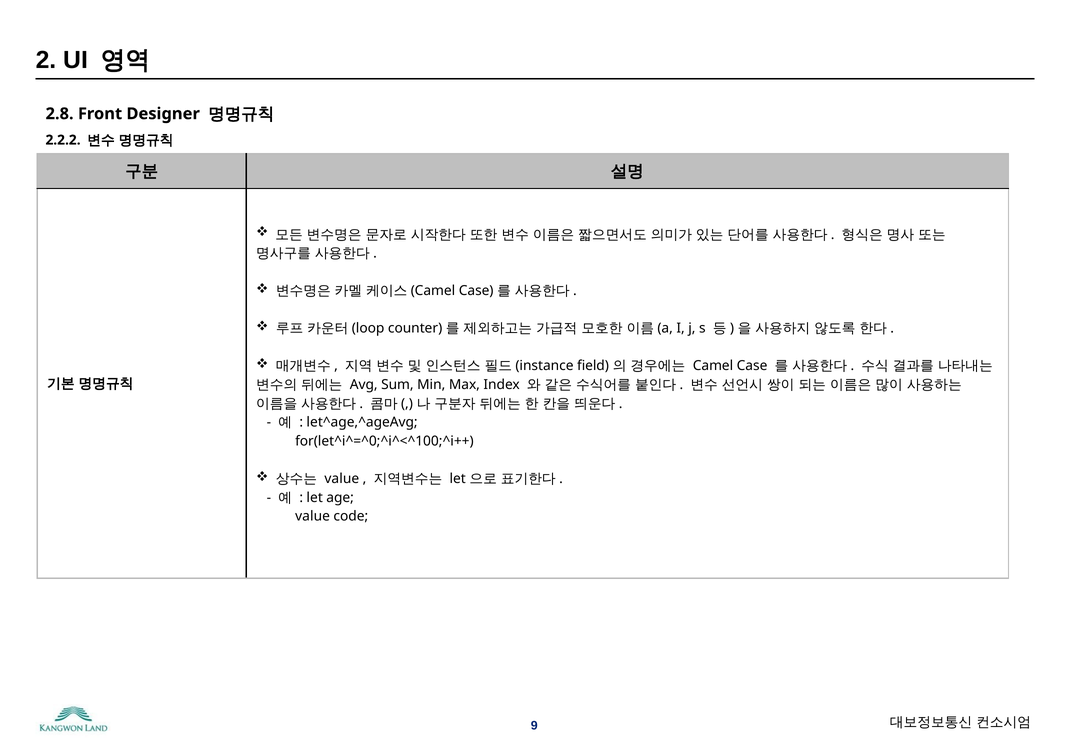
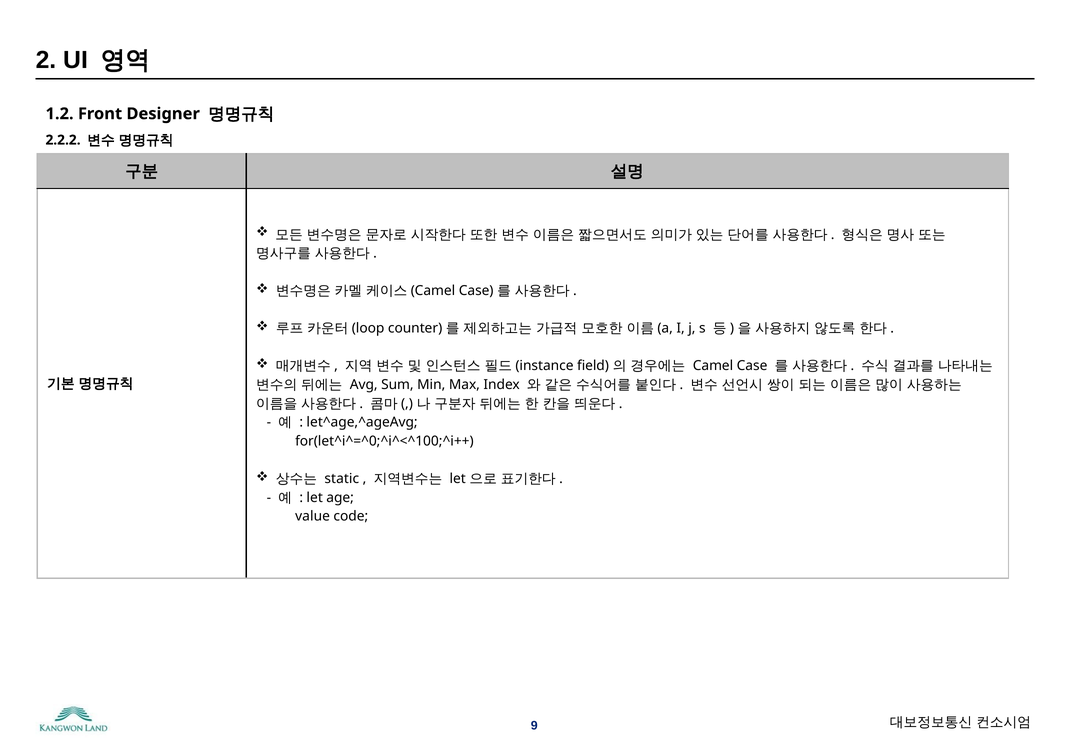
2.8: 2.8 -> 1.2 (60, 114)
value: value -> static (342, 479)
